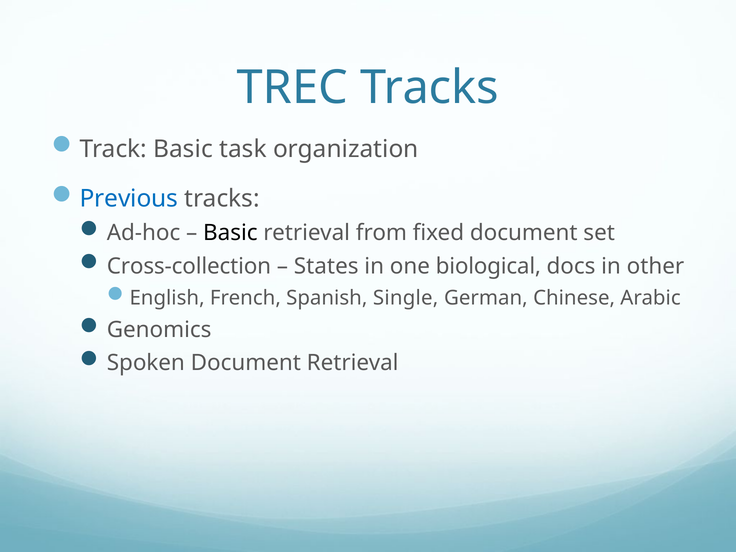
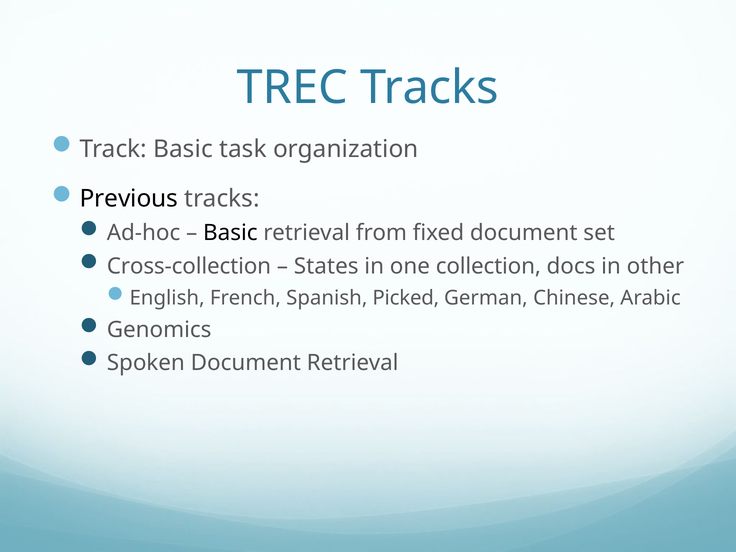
Previous colour: blue -> black (129, 199)
biological: biological -> collection (488, 266)
Single: Single -> Picked (406, 298)
